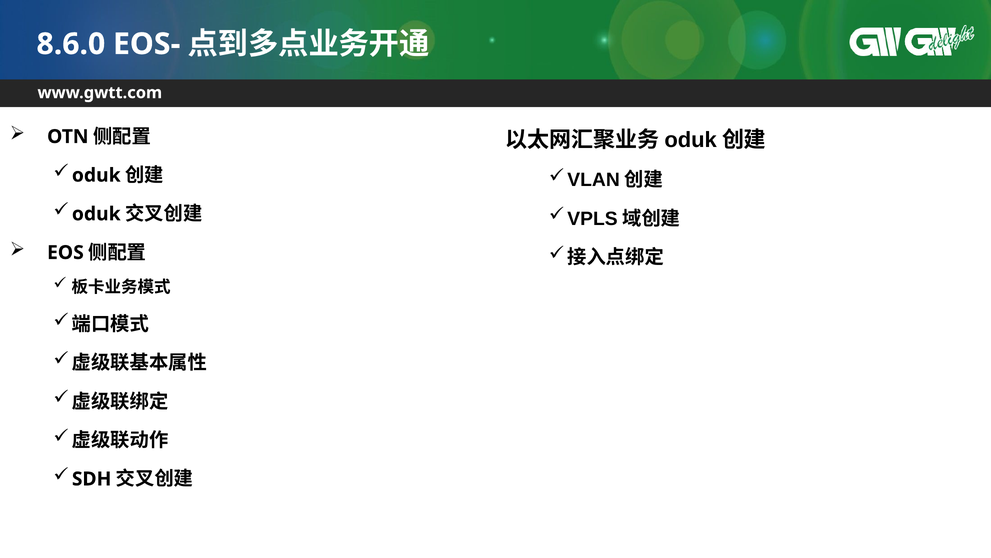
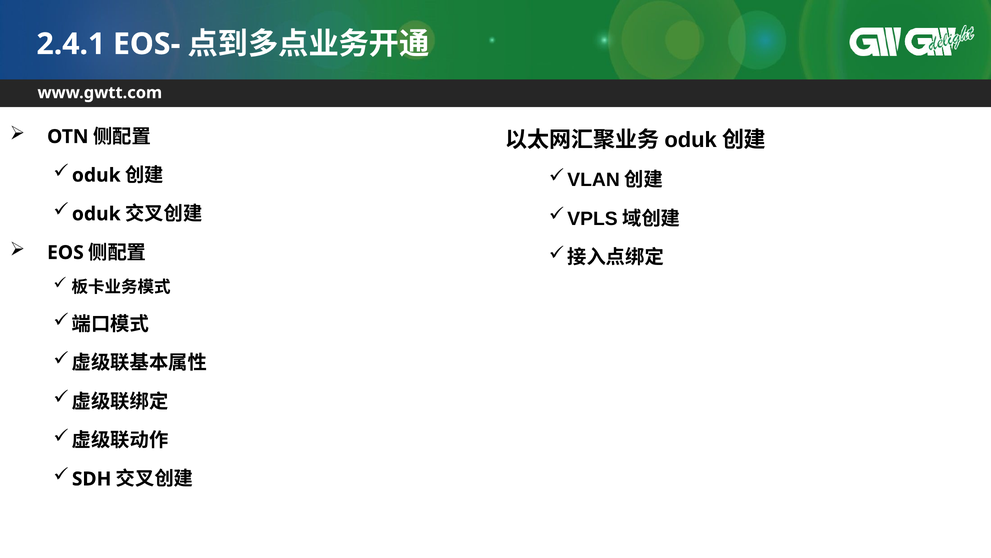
8.6.0: 8.6.0 -> 2.4.1 (71, 44)
